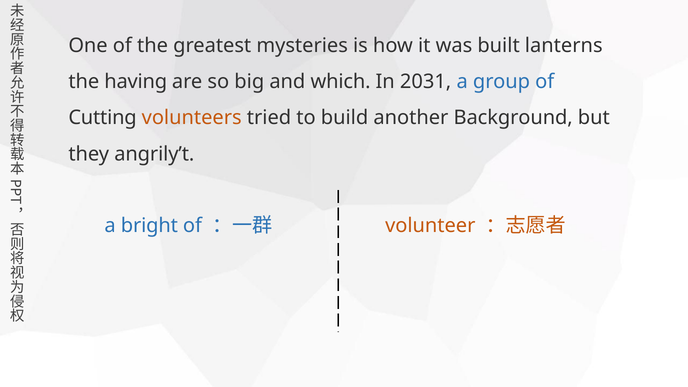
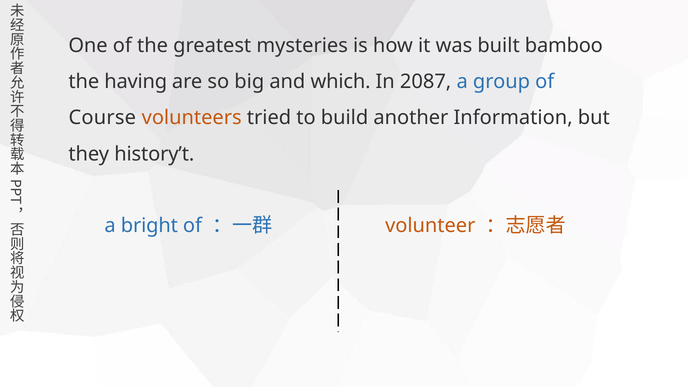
lanterns: lanterns -> bamboo (564, 45)
2031: 2031 -> 2087 (426, 82)
Cutting: Cutting -> Course (102, 118)
Background: Background -> Information (513, 118)
angrily’t: angrily’t -> history’t (154, 154)
